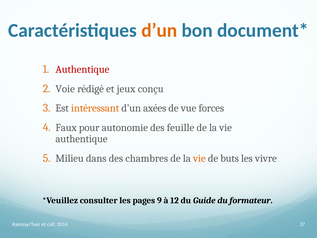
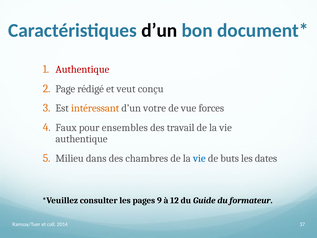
d’un colour: orange -> black (159, 30)
Voie: Voie -> Page (65, 89)
jeux: jeux -> veut (126, 89)
axées: axées -> votre (155, 108)
autonomie: autonomie -> ensembles (125, 127)
feuille: feuille -> travail (181, 127)
vie colour: orange -> blue (199, 158)
vivre: vivre -> dates (266, 158)
